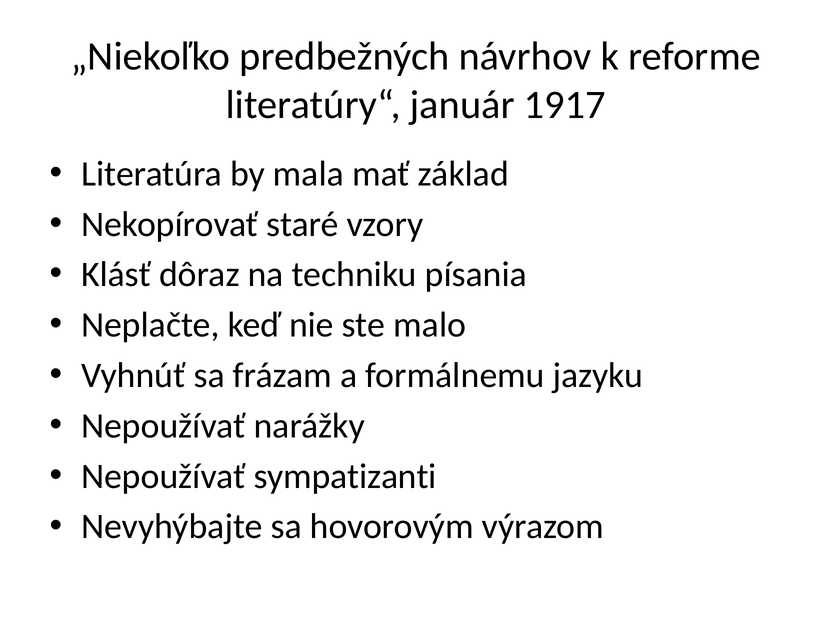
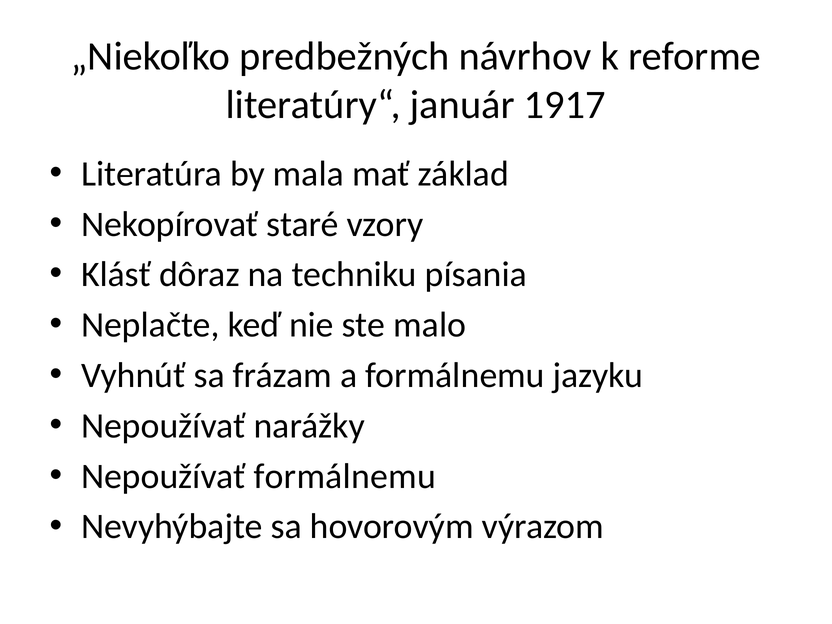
Nepoužívať sympatizanti: sympatizanti -> formálnemu (345, 476)
